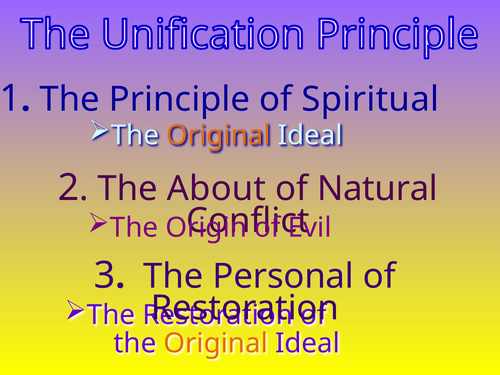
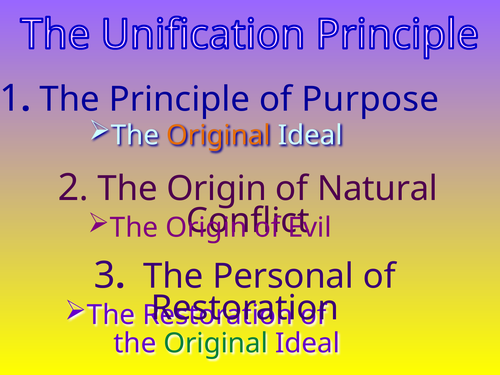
Spiritual: Spiritual -> Purpose (370, 99)
About: About -> Origin (217, 189)
Original colour: orange -> green (216, 343)
